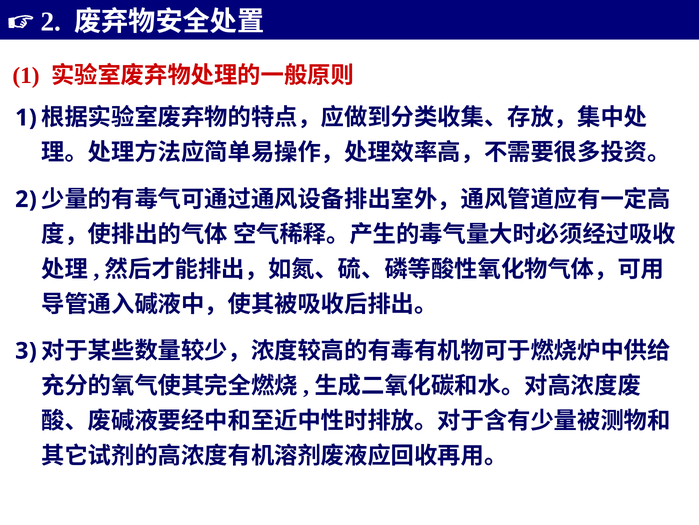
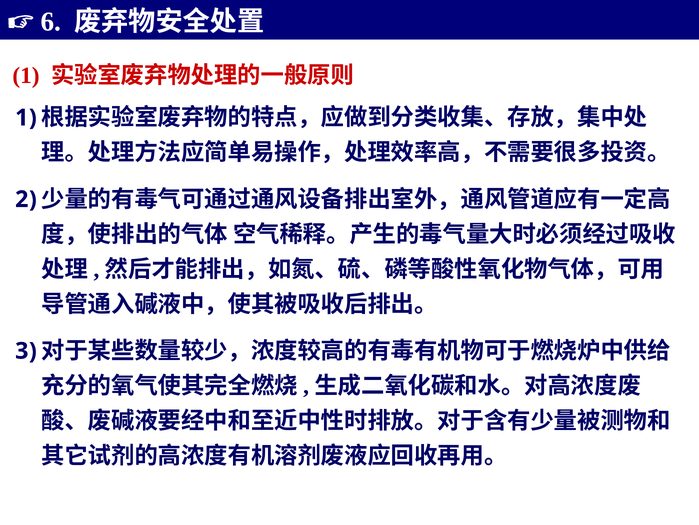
2: 2 -> 6 (51, 22)
